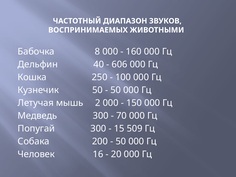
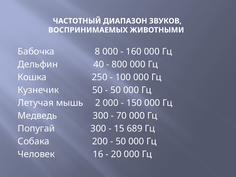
606: 606 -> 800 (120, 64)
509: 509 -> 689 (135, 129)
